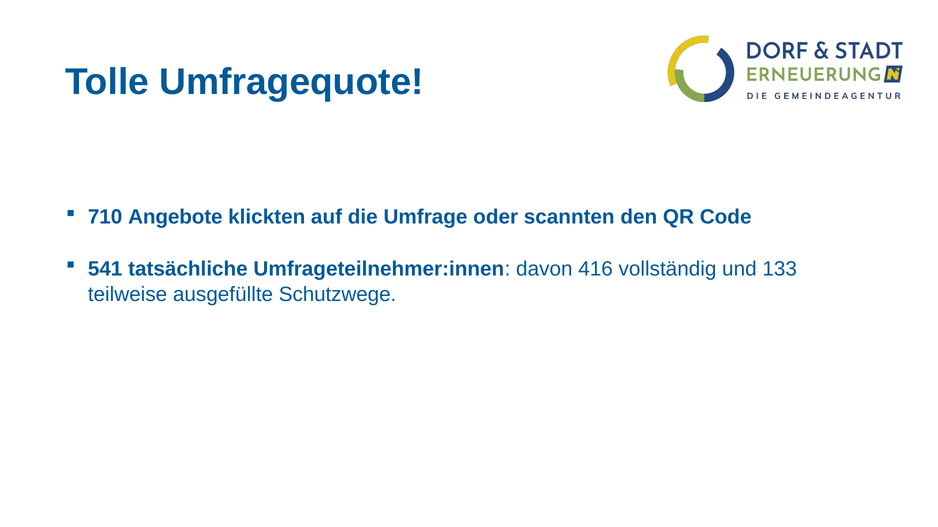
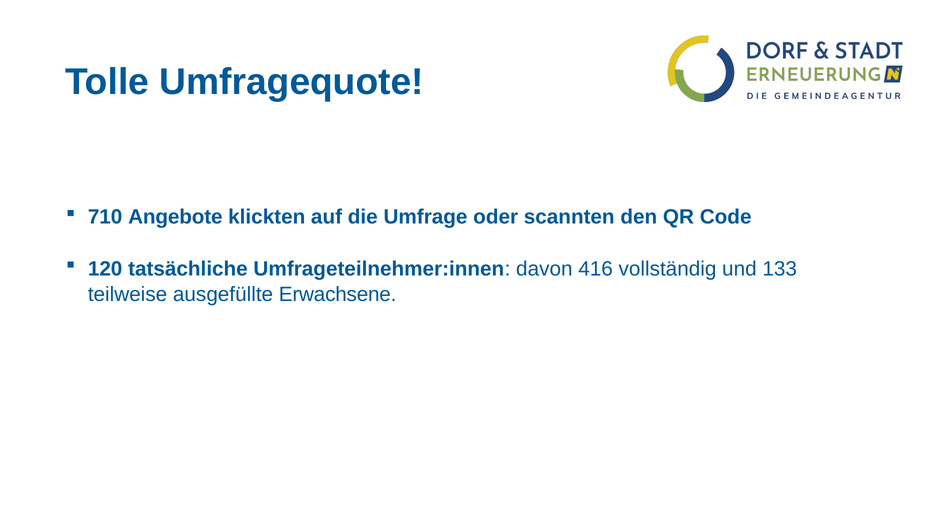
541: 541 -> 120 (105, 269)
Schutzwege: Schutzwege -> Erwachsene (338, 295)
